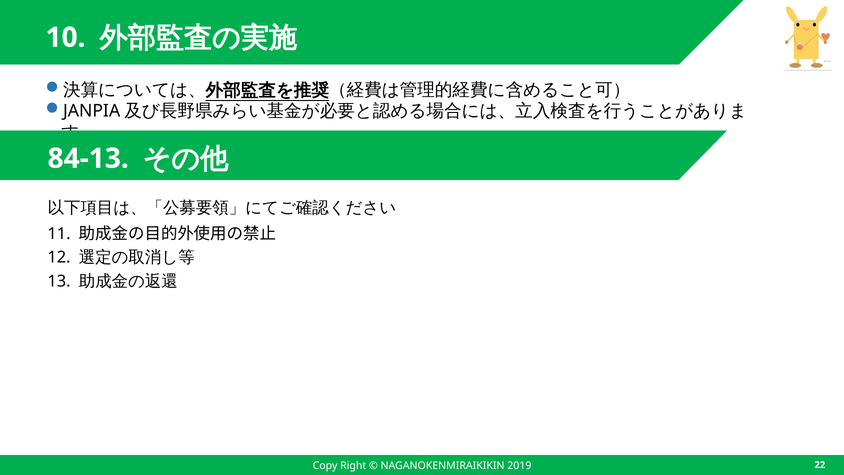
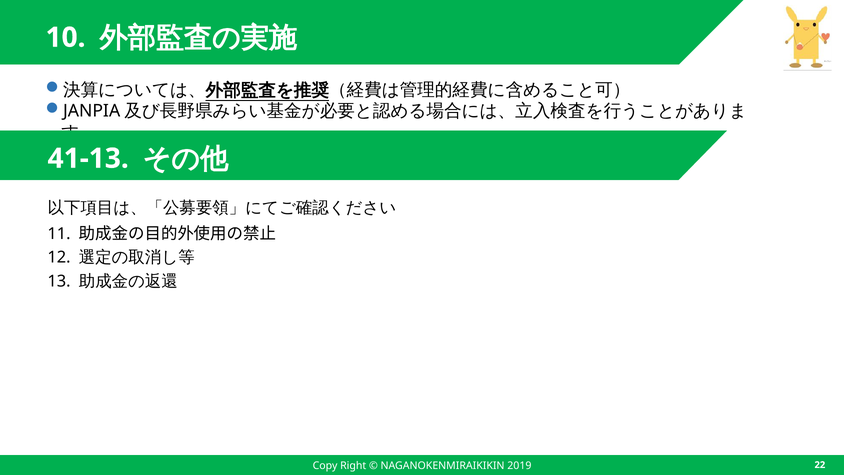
84-13: 84-13 -> 41-13 (88, 158)
